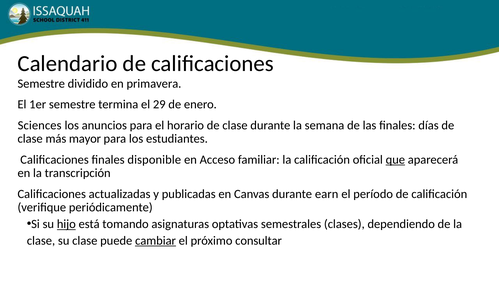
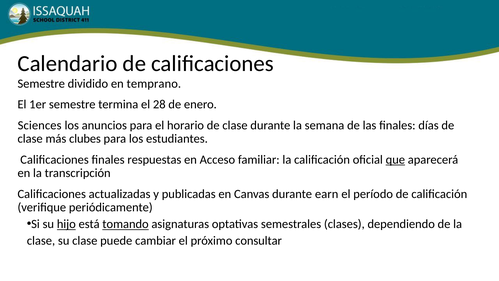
primavera: primavera -> temprano (154, 84)
29: 29 -> 28 (159, 104)
mayor: mayor -> clubes (85, 139)
disponible: disponible -> respuestas (154, 160)
tomando underline: none -> present (126, 224)
cambiar underline: present -> none (156, 240)
